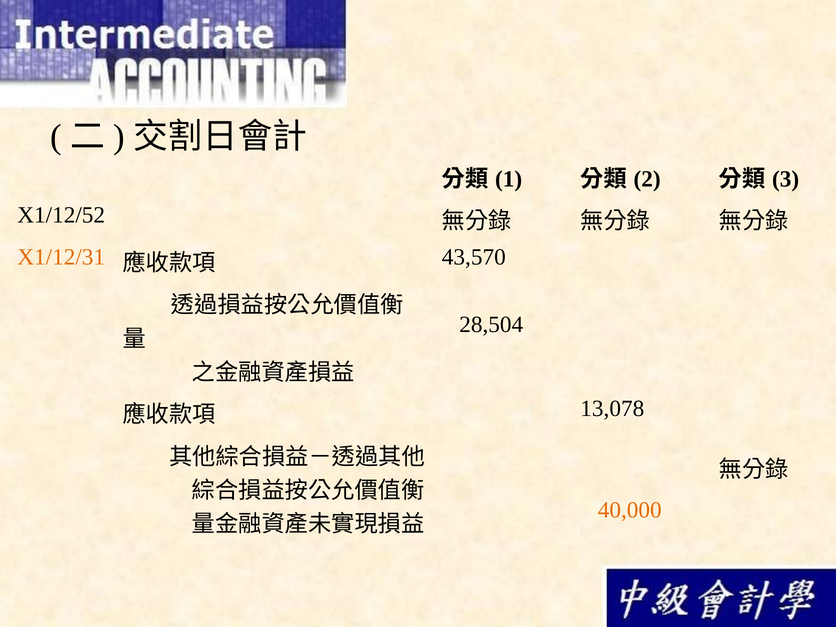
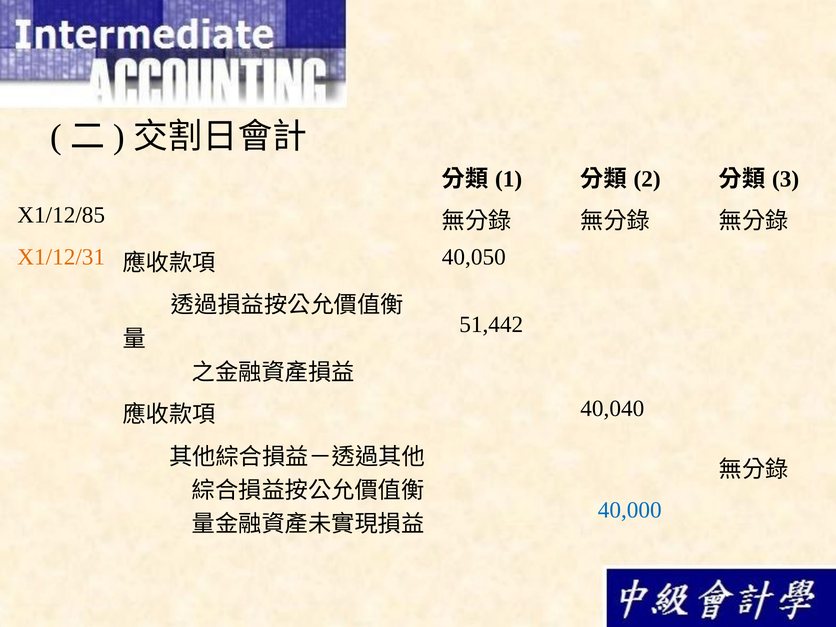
X1/12/52: X1/12/52 -> X1/12/85 (61, 215)
43,570: 43,570 -> 40,050 (474, 257)
28,504: 28,504 -> 51,442 (491, 325)
13,078: 13,078 -> 40,040 (612, 409)
40,000 colour: orange -> blue (630, 510)
